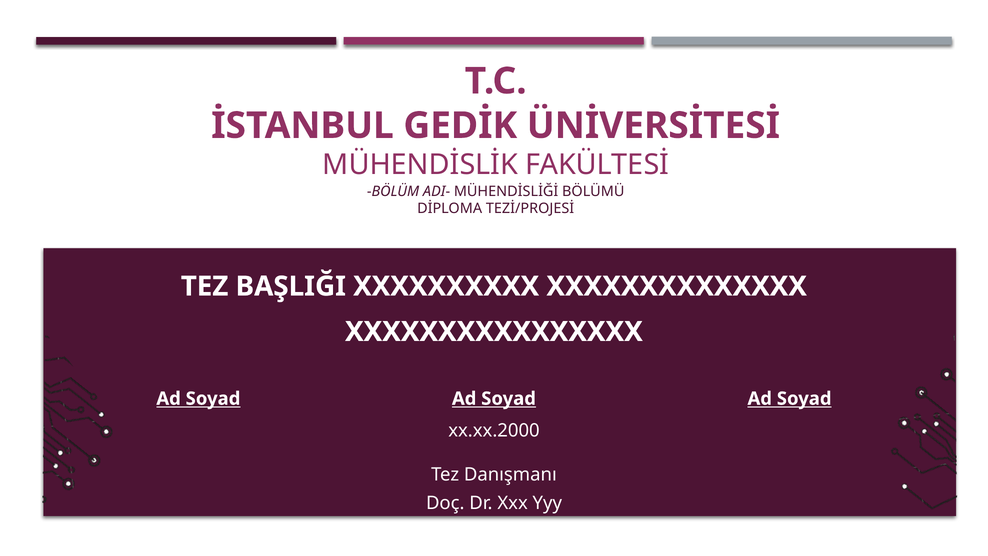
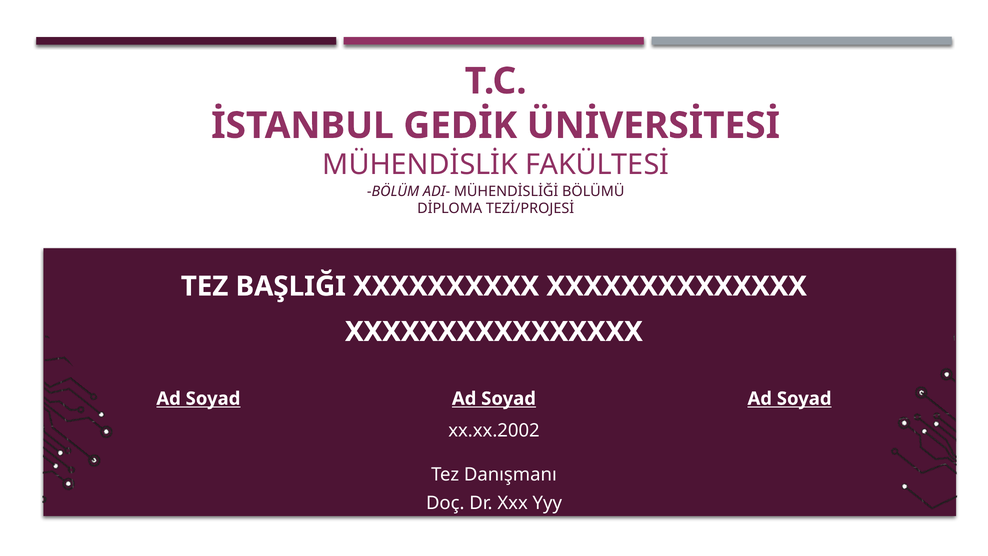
xx.xx.2000: xx.xx.2000 -> xx.xx.2002 (494, 431)
